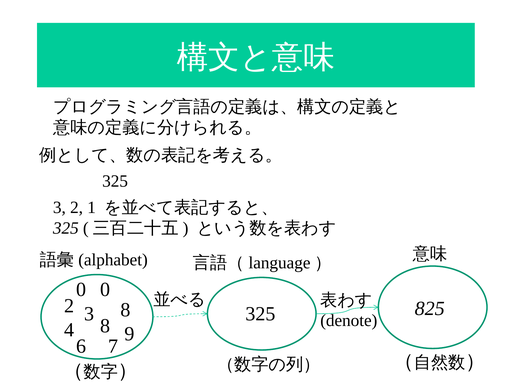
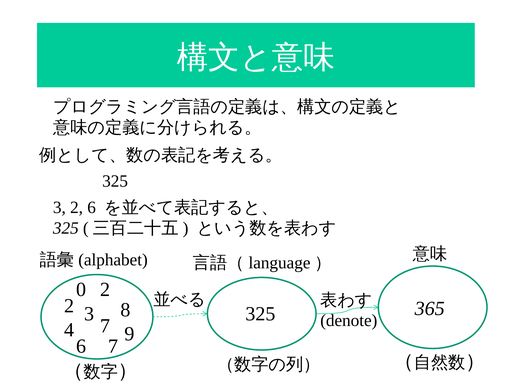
2 1: 1 -> 6 (92, 207)
0 0: 0 -> 2 (105, 289)
825: 825 -> 365 (430, 308)
4 8: 8 -> 7 (105, 325)
